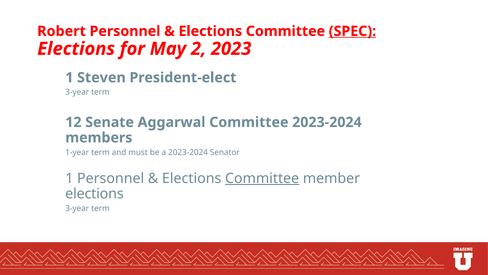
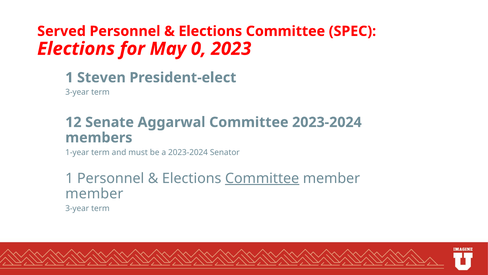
Robert: Robert -> Served (62, 31)
SPEC underline: present -> none (352, 31)
2: 2 -> 0 (199, 49)
elections: elections -> member (94, 193)
